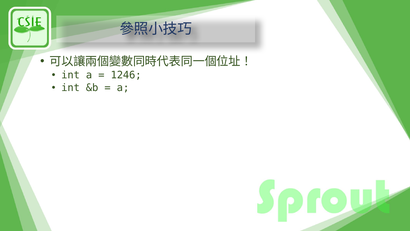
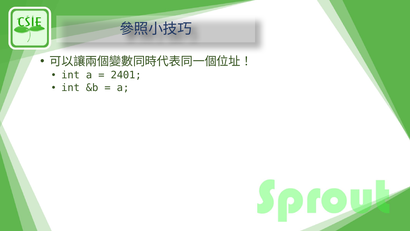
1246: 1246 -> 2401 (126, 75)
